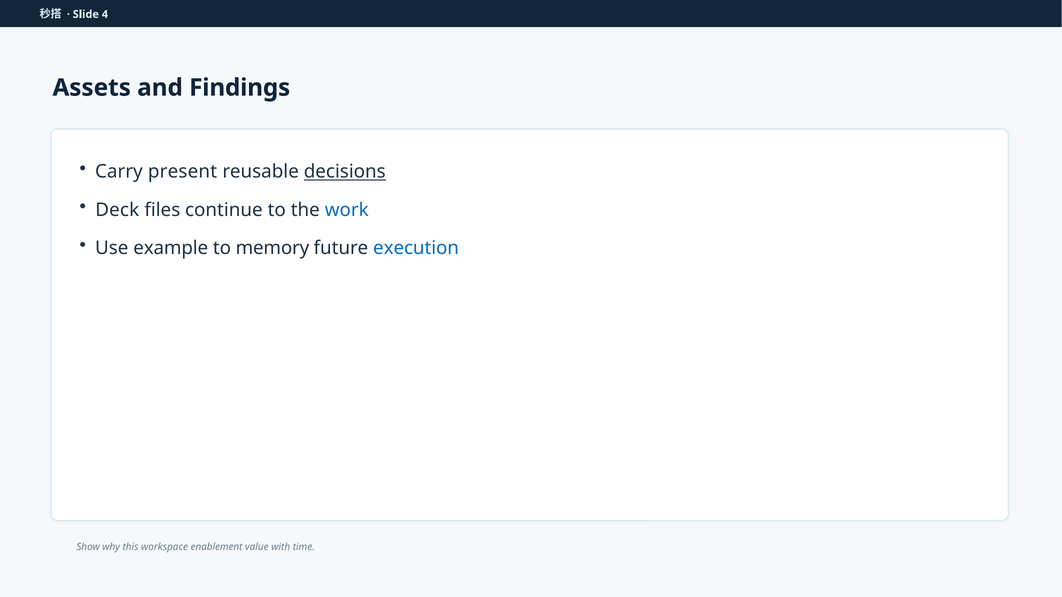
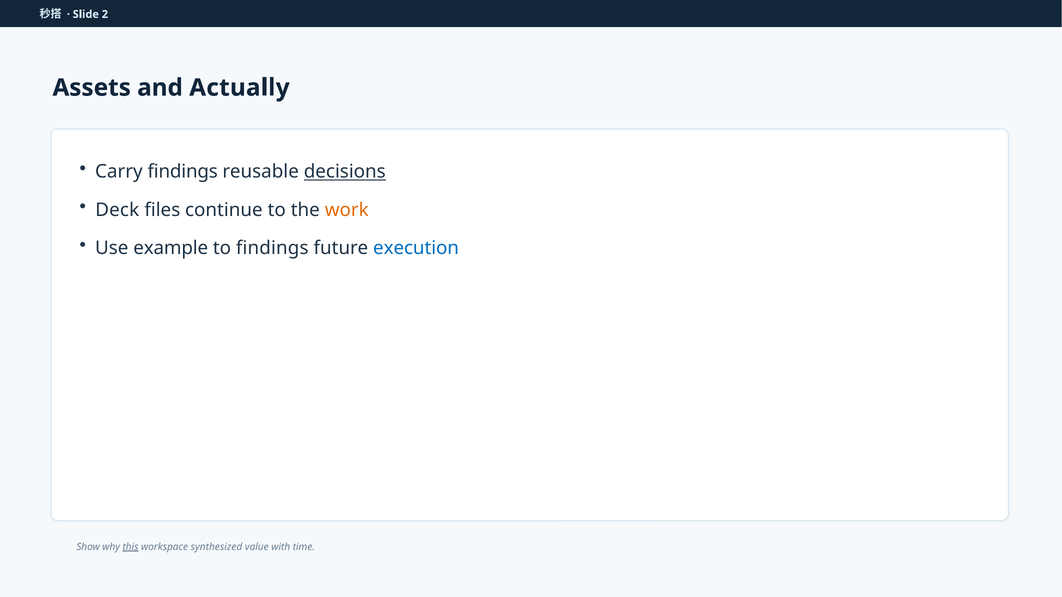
4: 4 -> 2 (105, 14)
Findings: Findings -> Actually (239, 88)
Carry present: present -> findings (183, 172)
work colour: blue -> orange (347, 210)
to memory: memory -> findings (272, 248)
this underline: none -> present (131, 547)
enablement: enablement -> synthesized (216, 547)
